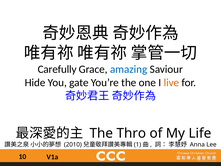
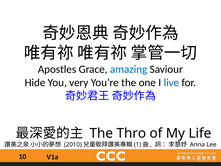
Carefully: Carefully -> Apostles (57, 69)
gate: gate -> very (79, 82)
live colour: orange -> blue (171, 82)
